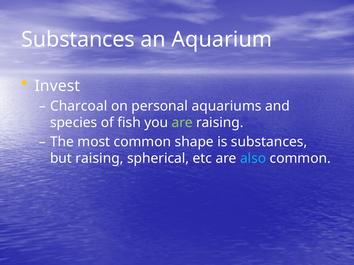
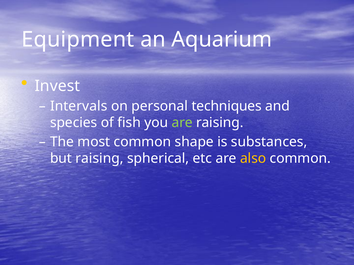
Substances: Substances -> Equipment (78, 40)
Charcoal: Charcoal -> Intervals (79, 106)
aquariums: aquariums -> techniques (227, 106)
also colour: light blue -> yellow (253, 159)
